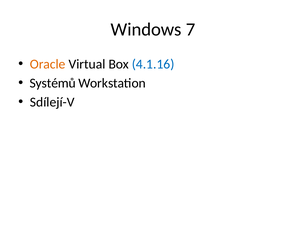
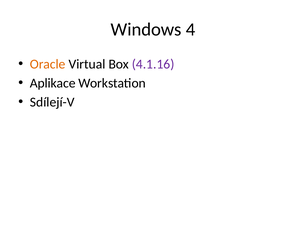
7: 7 -> 4 (190, 30)
4.1.16 colour: blue -> purple (153, 64)
Systémů: Systémů -> Aplikace (53, 83)
